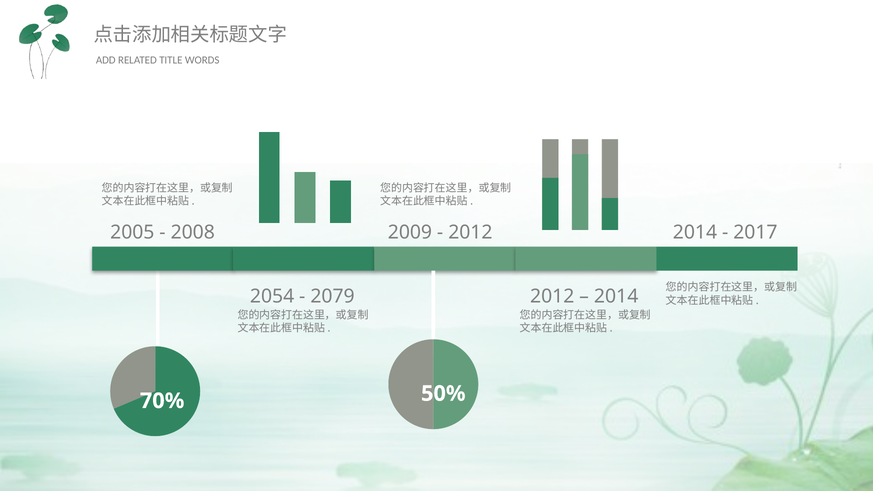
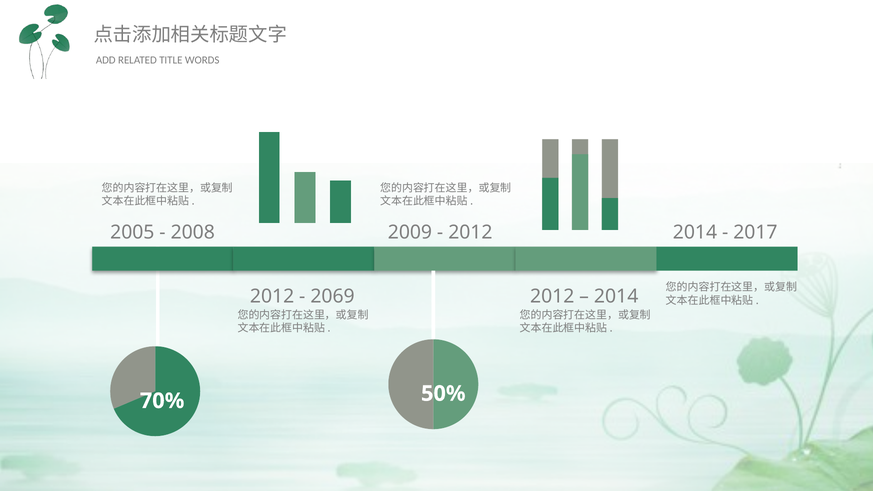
2054: 2054 -> 2012 (272, 297)
2079: 2079 -> 2069 (333, 297)
